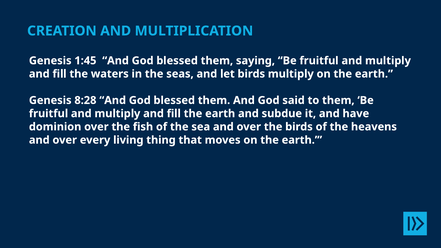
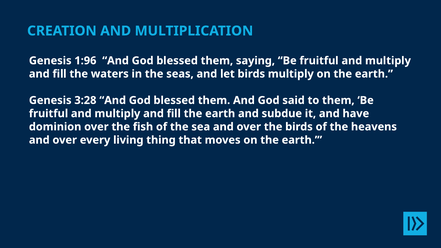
1:45: 1:45 -> 1:96 (85, 61)
8:28: 8:28 -> 3:28 (85, 100)
